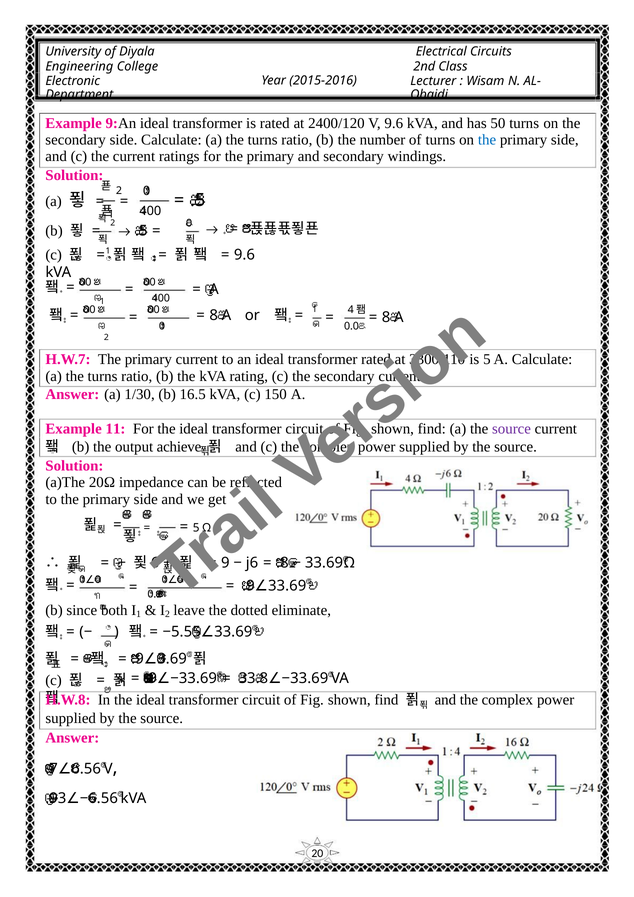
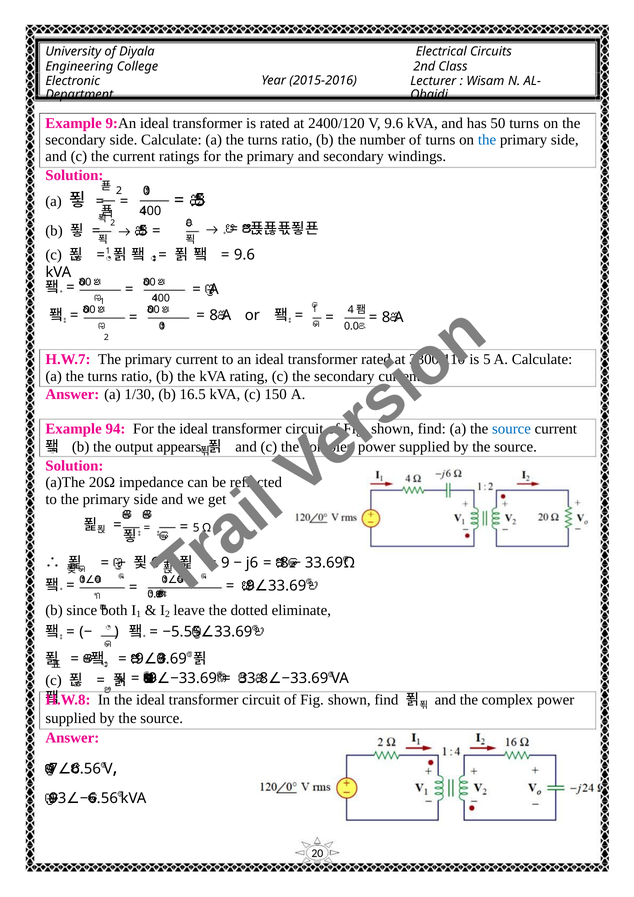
11: 11 -> 94 (115, 429)
source colour: purple -> blue (511, 429)
achieve: achieve -> appears (179, 446)
